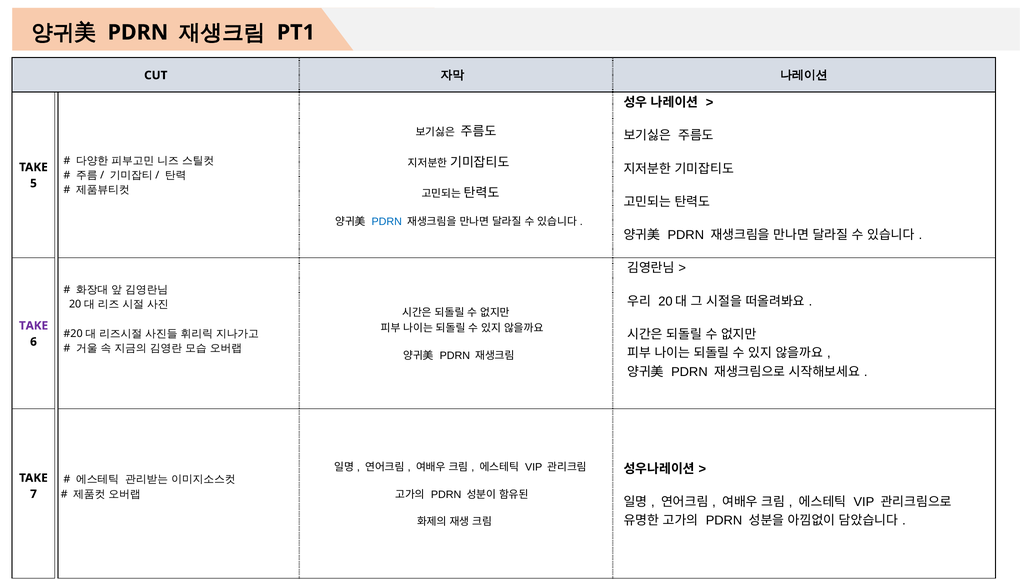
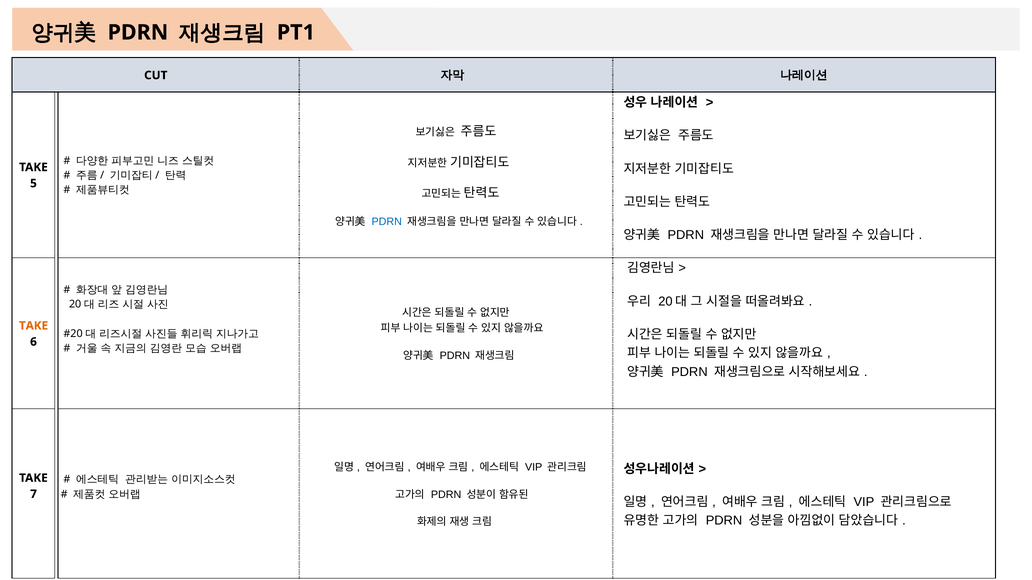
TAKE colour: purple -> orange (34, 326)
